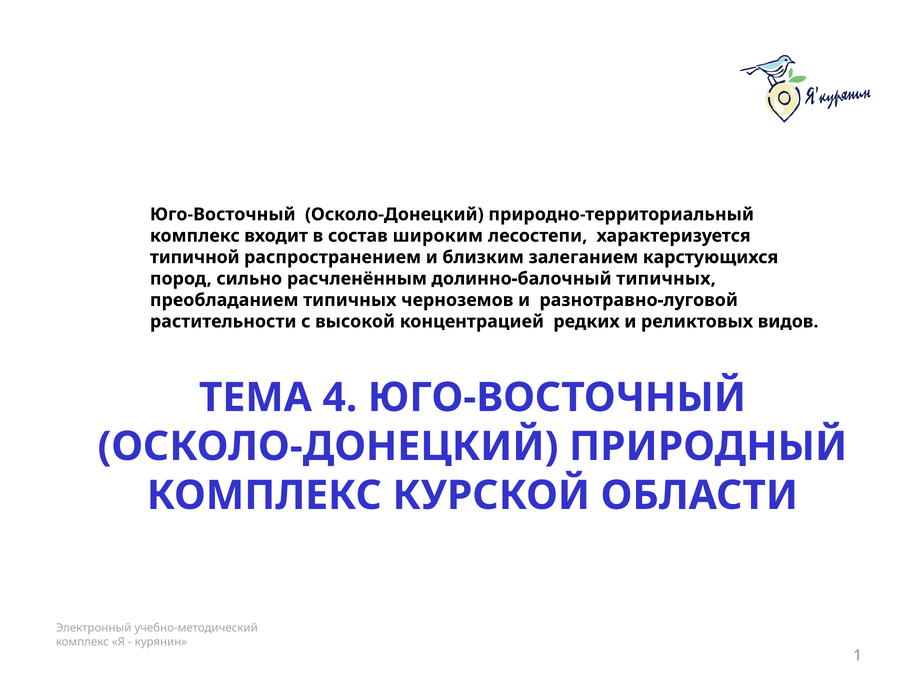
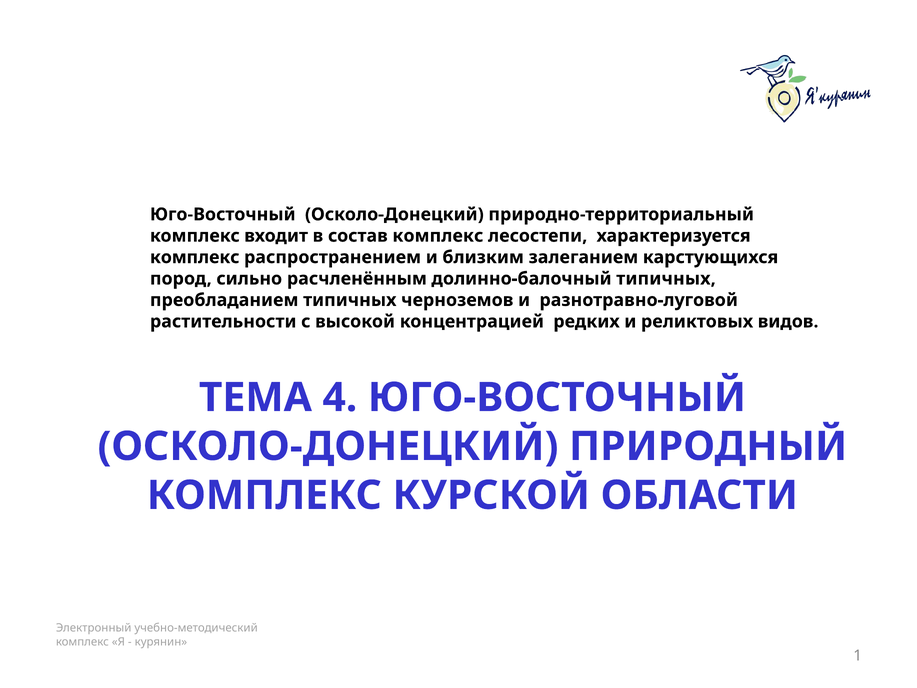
состав широким: широким -> комплекс (438, 236)
типичной: типичной -> комплекс (195, 257)
